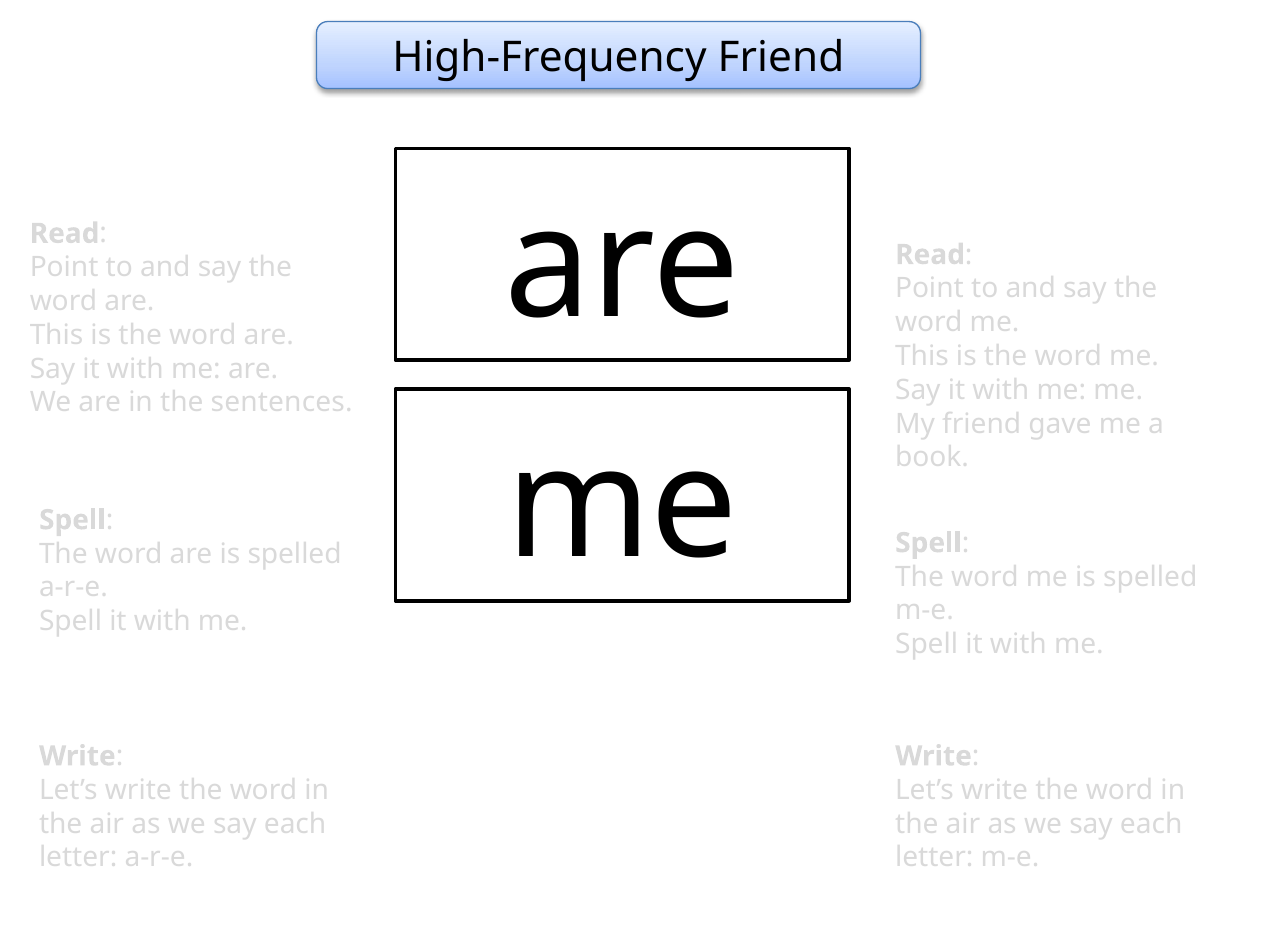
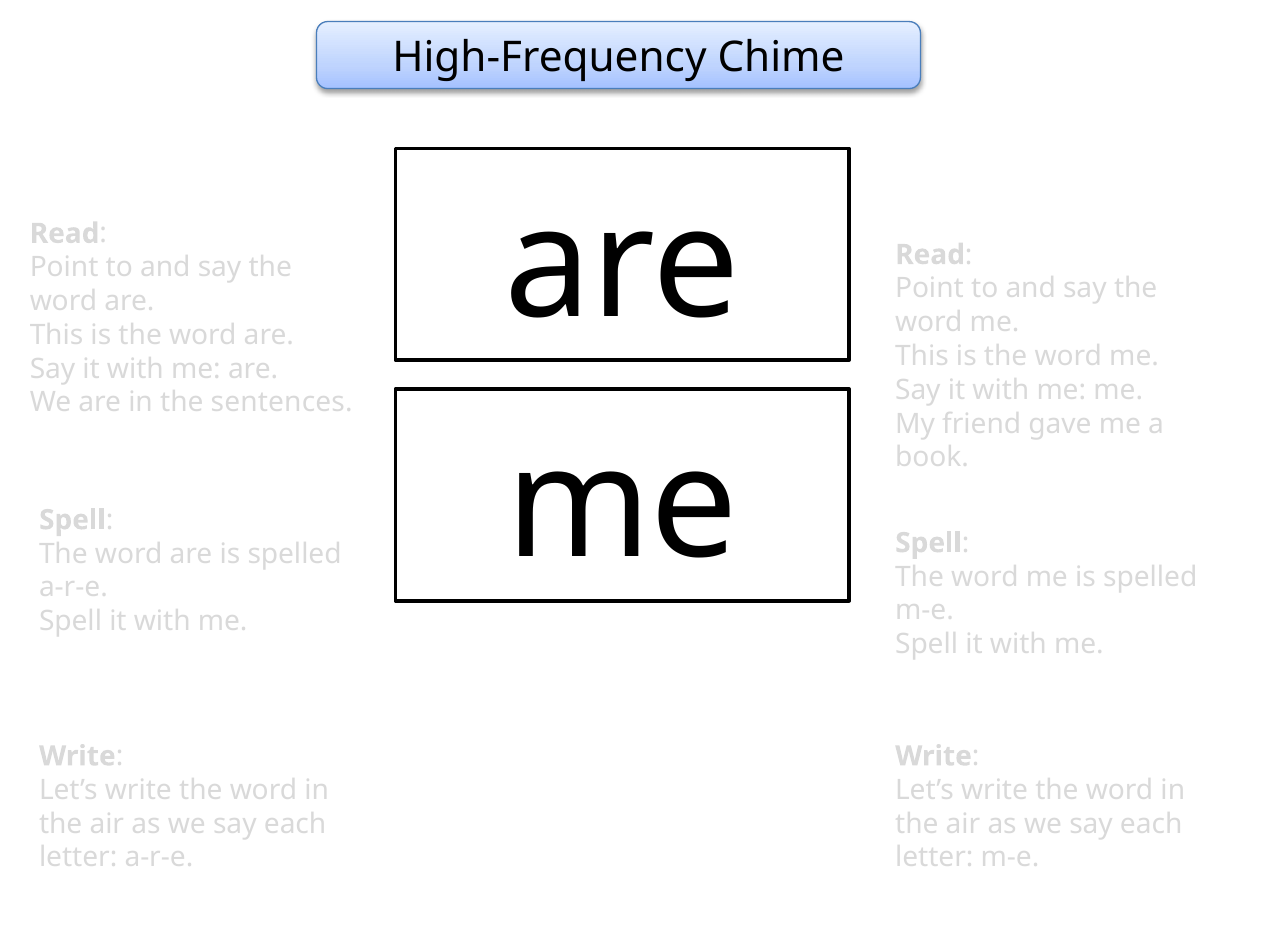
High-Frequency Friend: Friend -> Chime (781, 58)
